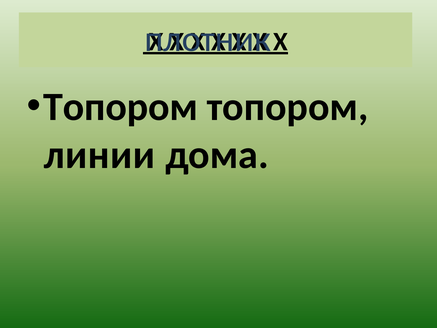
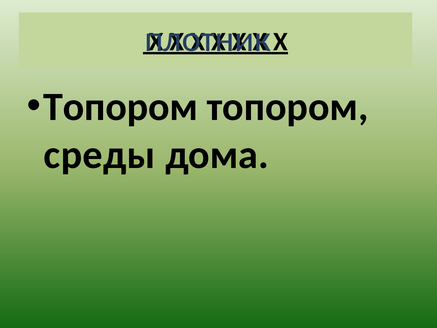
линии: линии -> среды (100, 155)
